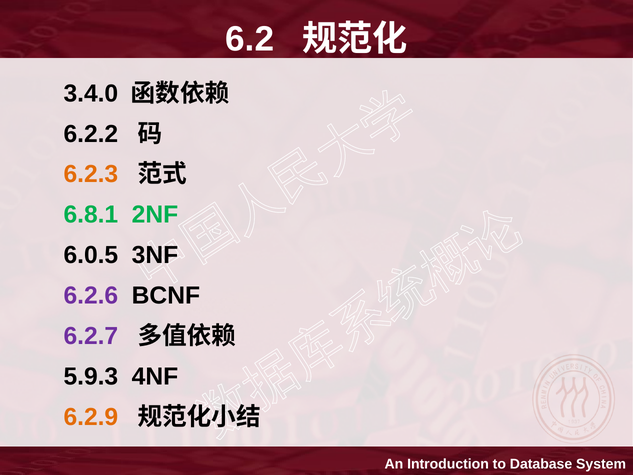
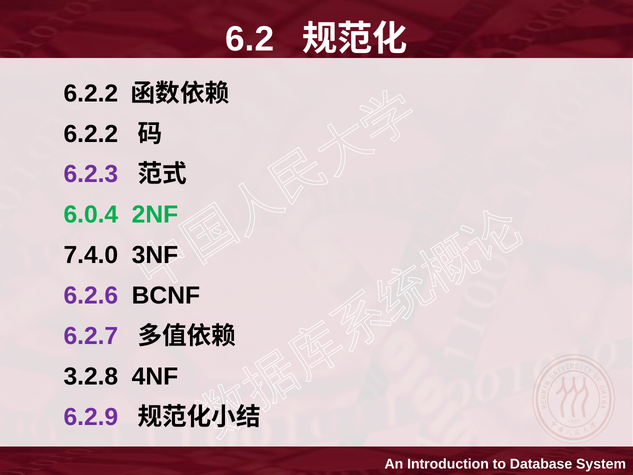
3.4.0: 3.4.0 -> 6.2.2 (91, 93)
6.2.3 colour: orange -> purple (91, 174)
6.8.1: 6.8.1 -> 6.0.4 (91, 215)
6.0.5: 6.0.5 -> 7.4.0 (91, 255)
5.9.3: 5.9.3 -> 3.2.8 (91, 376)
6.2.9 colour: orange -> purple (91, 417)
